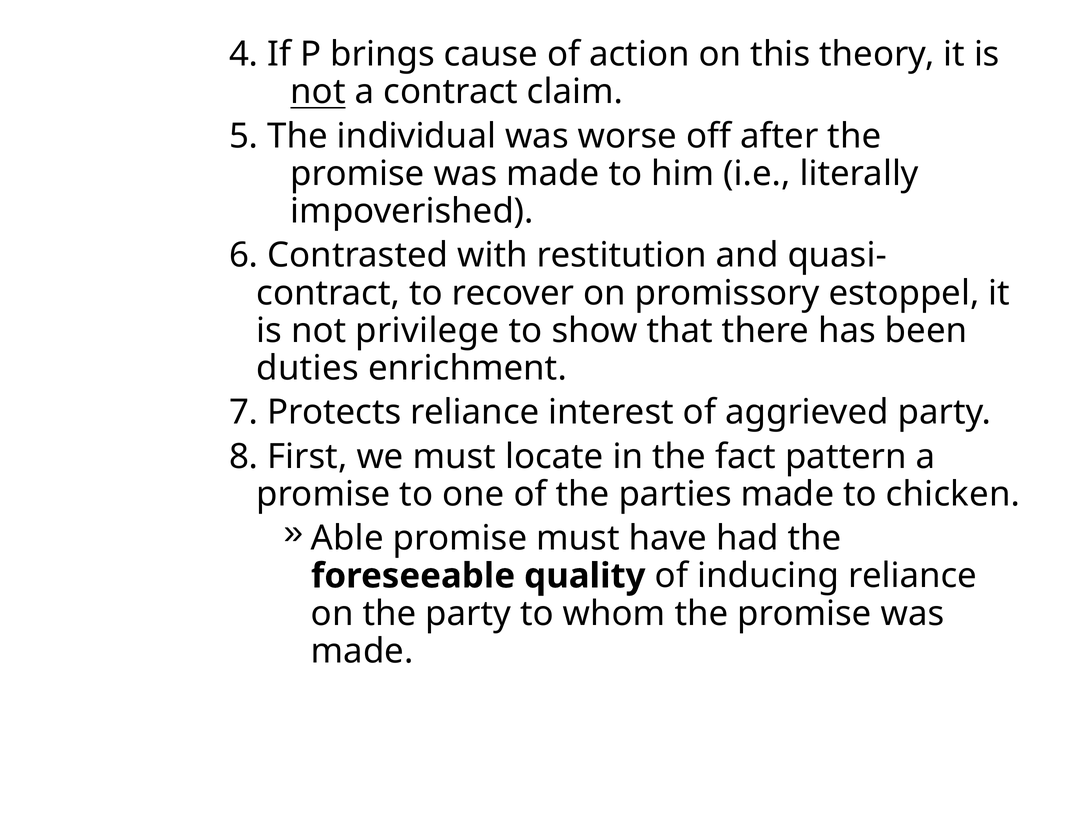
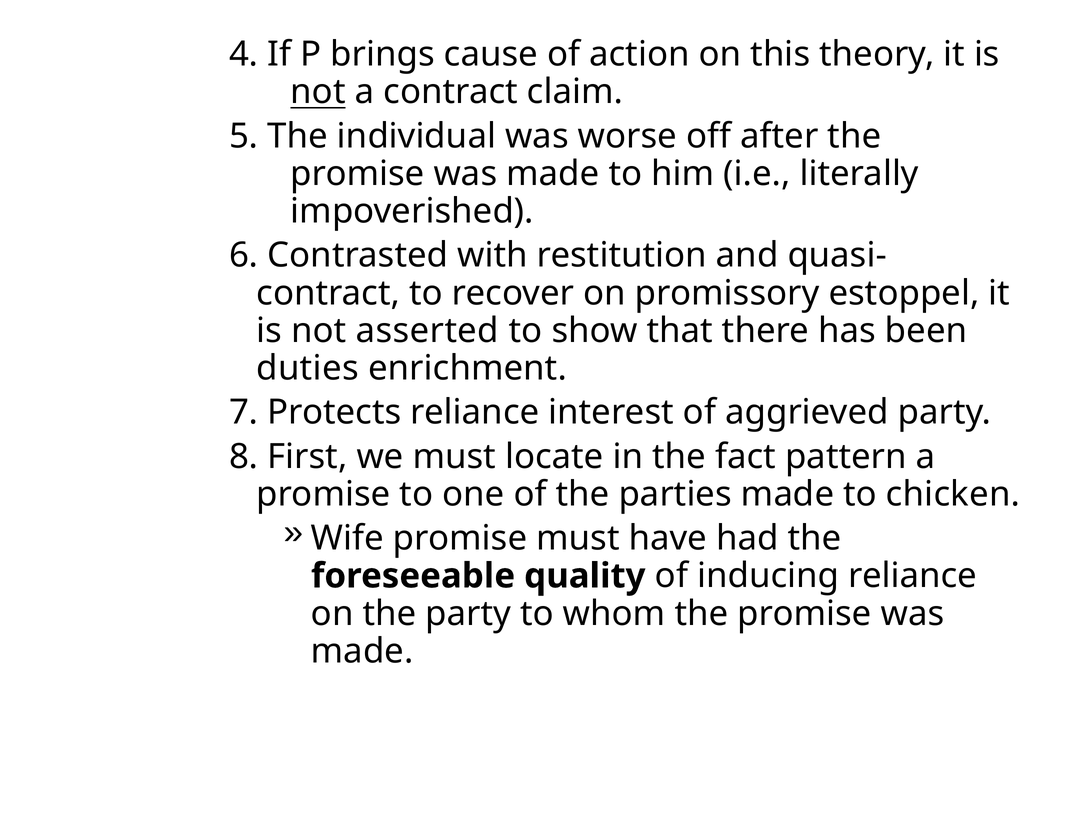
privilege: privilege -> asserted (427, 331)
Able: Able -> Wife (347, 539)
